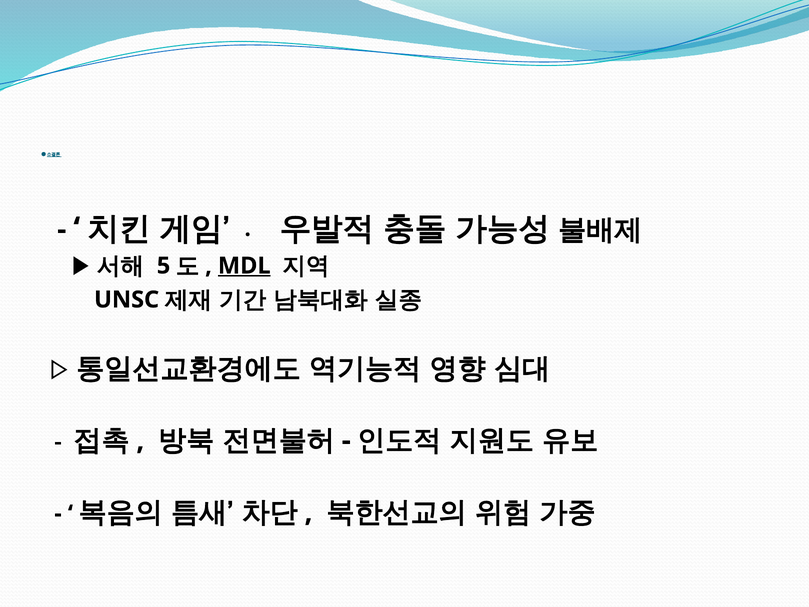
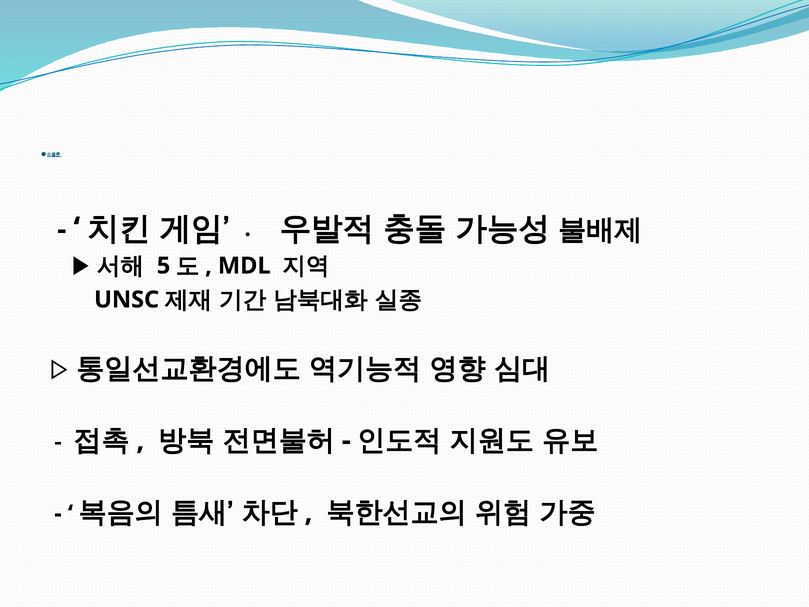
MDL underline: present -> none (244, 266)
